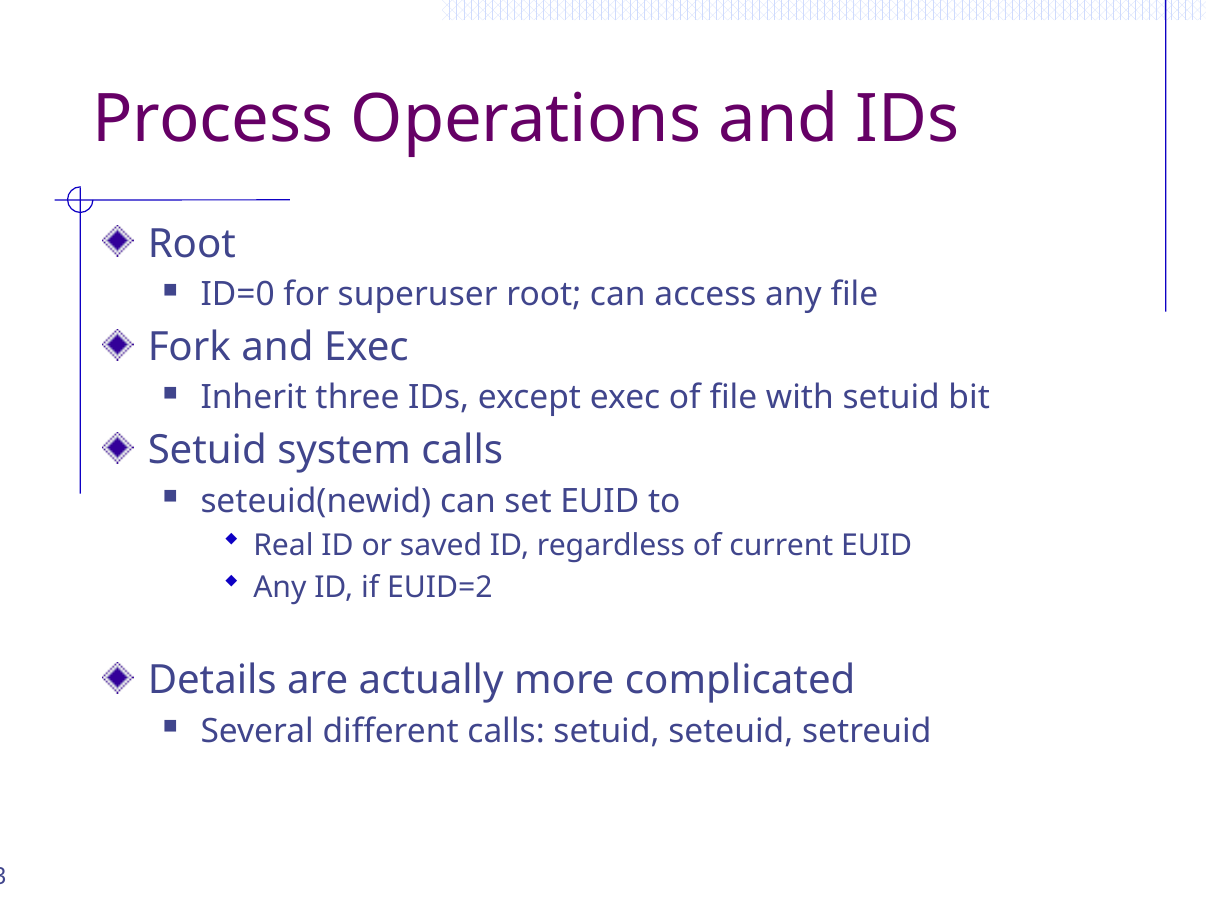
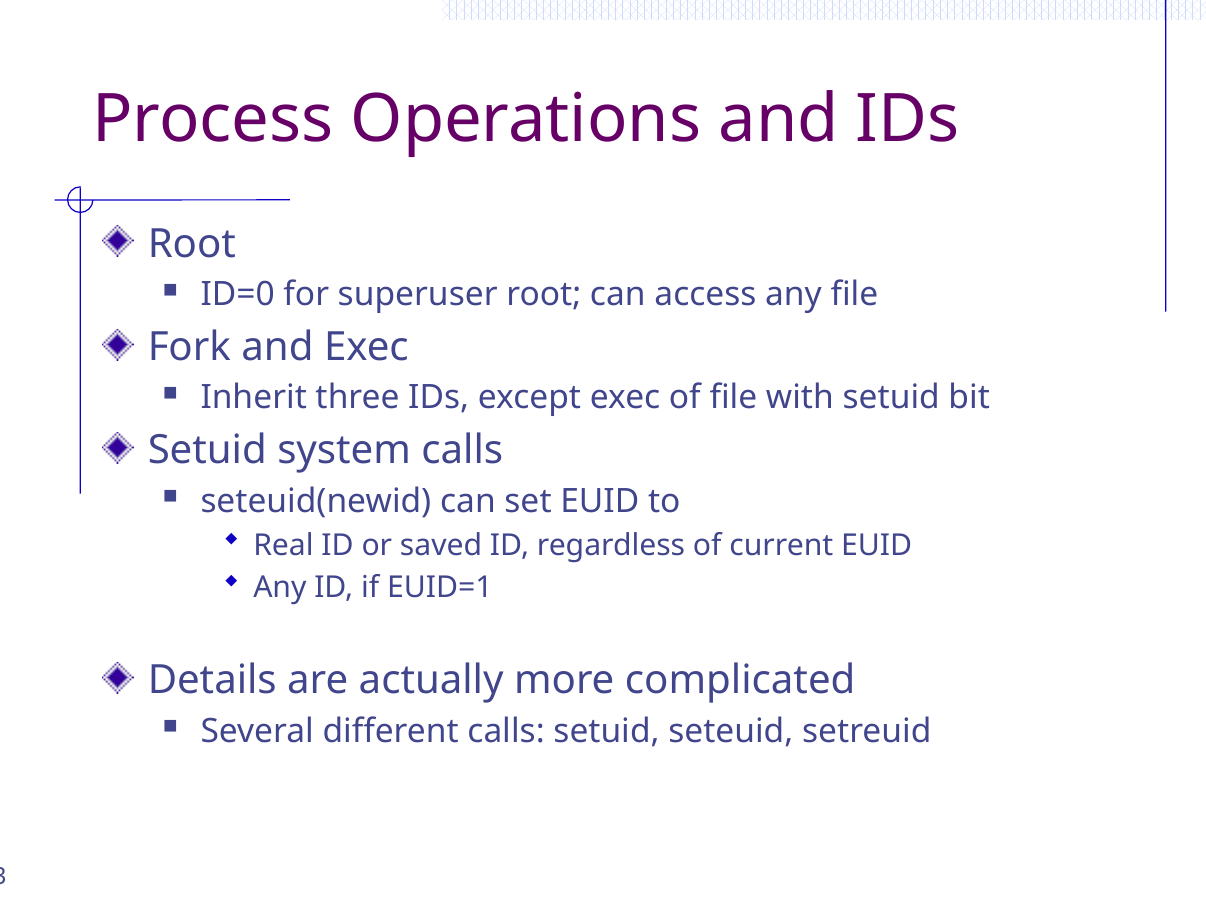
EUID=2: EUID=2 -> EUID=1 (440, 587)
